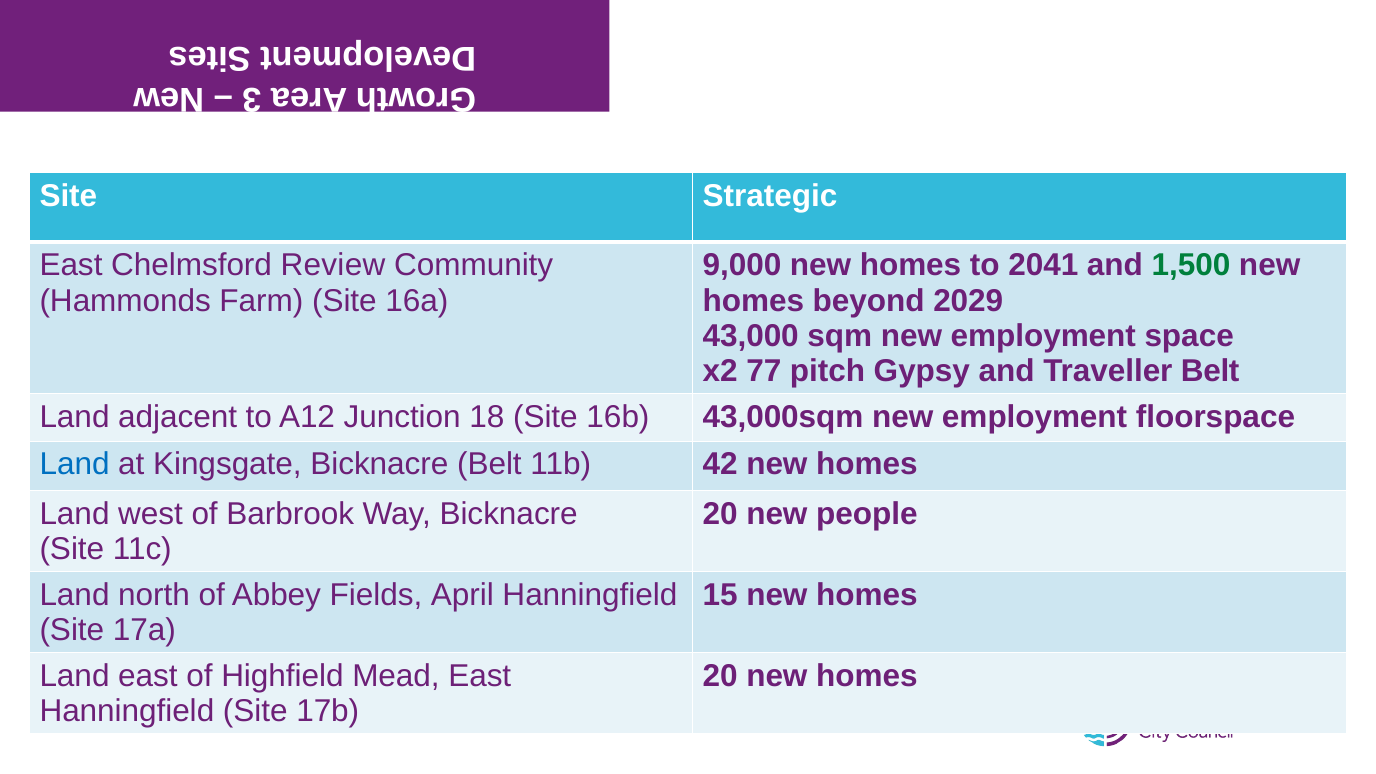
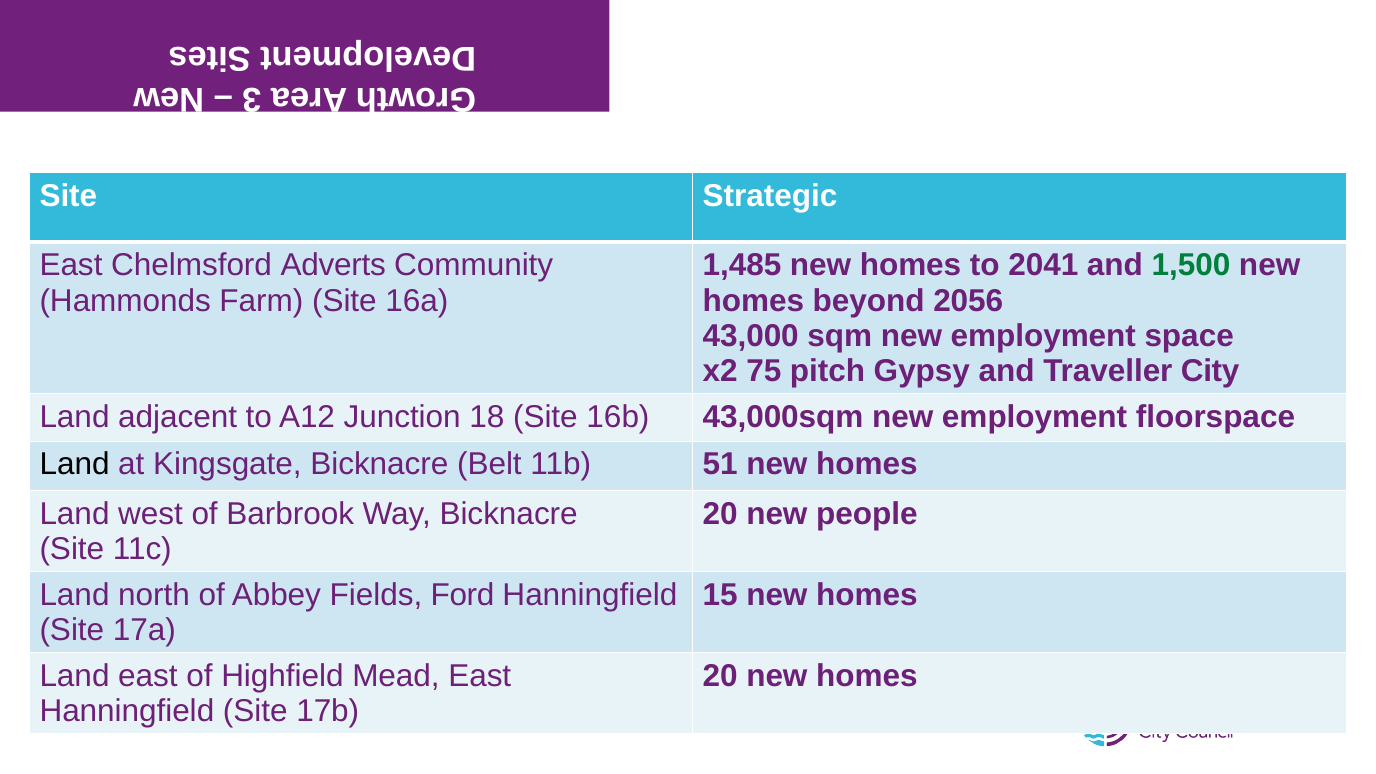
Review: Review -> Adverts (333, 265)
9,000: 9,000 -> 1,485 (742, 265)
2029: 2029 -> 2056 (968, 301)
77: 77 -> 75 (764, 371)
Traveller Belt: Belt -> City (1210, 371)
Land colour: blue -> black (75, 464)
42: 42 -> 51 (720, 464)
April: April -> Ford (463, 595)
